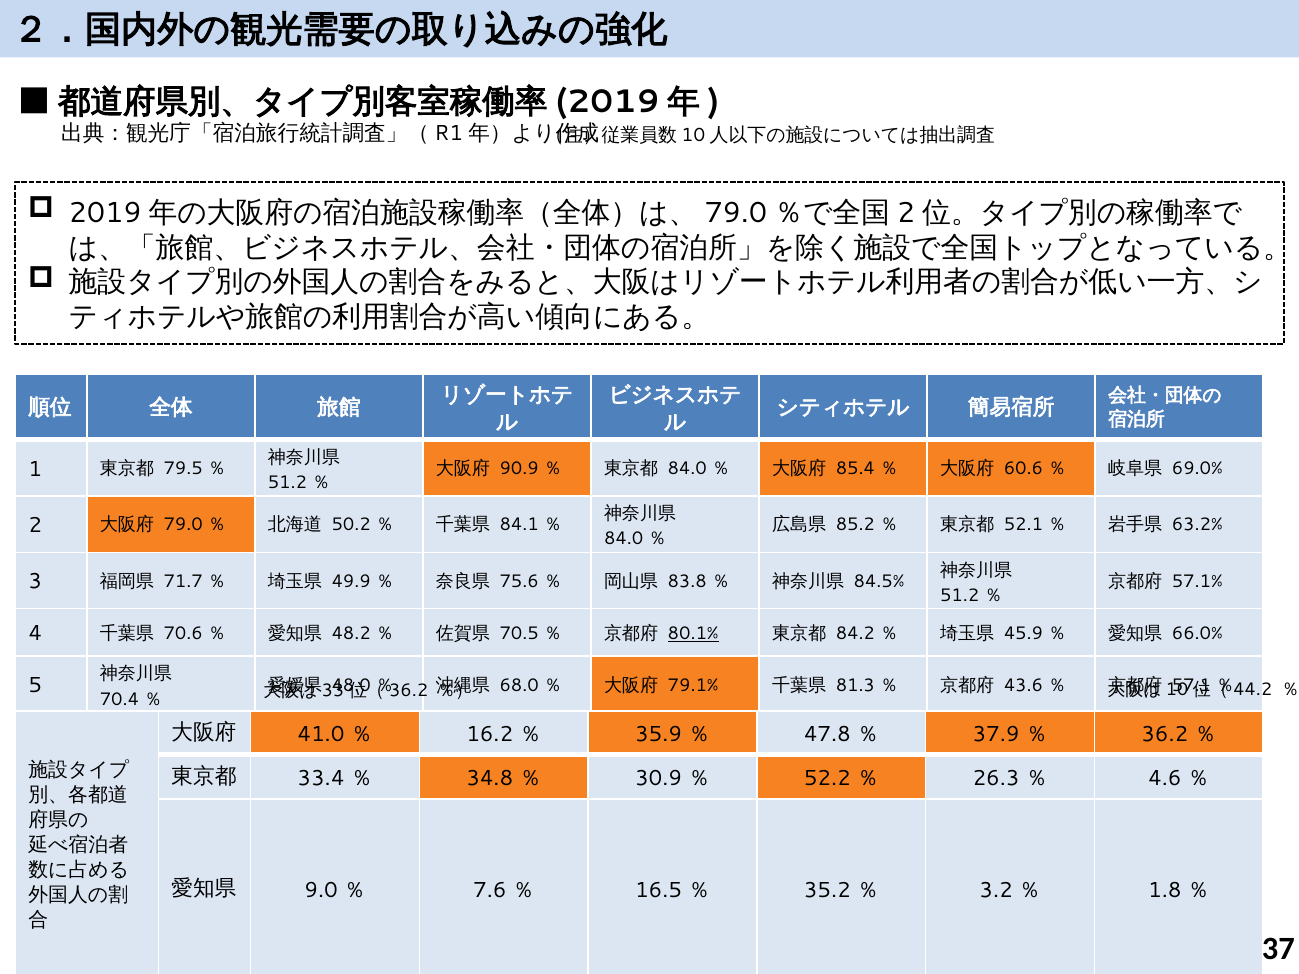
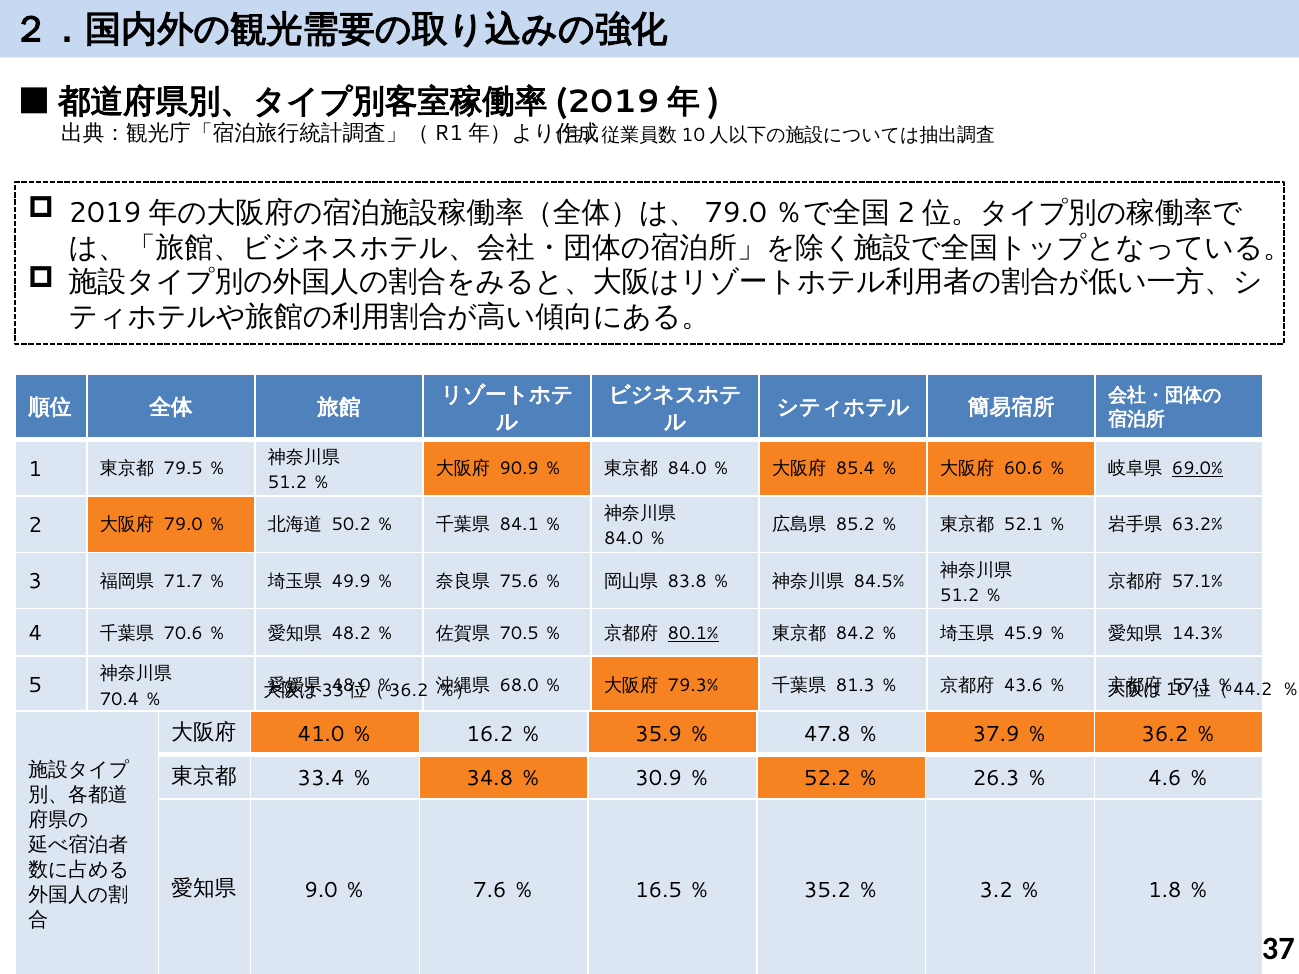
69.0% underline: none -> present (1197, 469)
66.0%: 66.0% -> 14.3% (1197, 634)
79.1%: 79.1% -> 79.3% (693, 685)
